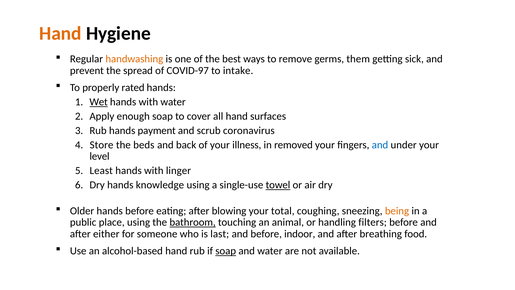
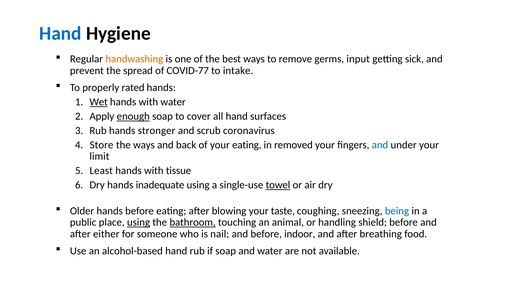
Hand colour: orange -> blue (60, 33)
them: them -> input (358, 59)
COVID-97: COVID-97 -> COVID-77 (188, 71)
enough underline: none -> present (133, 116)
payment: payment -> stronger (157, 130)
the beds: beds -> ways (144, 145)
your illness: illness -> eating (247, 145)
level: level -> limit (99, 156)
linger: linger -> tissue (179, 170)
knowledge: knowledge -> inadequate (160, 185)
total: total -> taste (283, 211)
being colour: orange -> blue (397, 211)
using underline: none -> present (139, 222)
filters: filters -> shield (373, 222)
last: last -> nail (220, 234)
soap underline: present -> none (226, 251)
